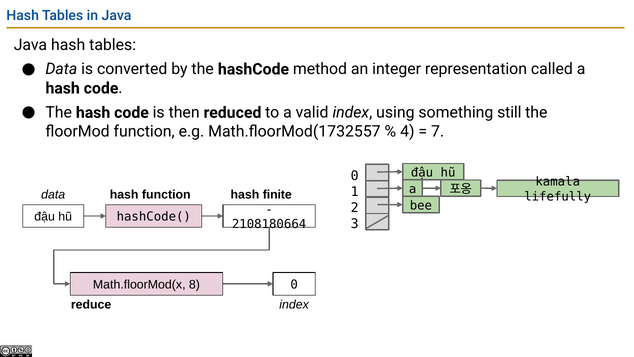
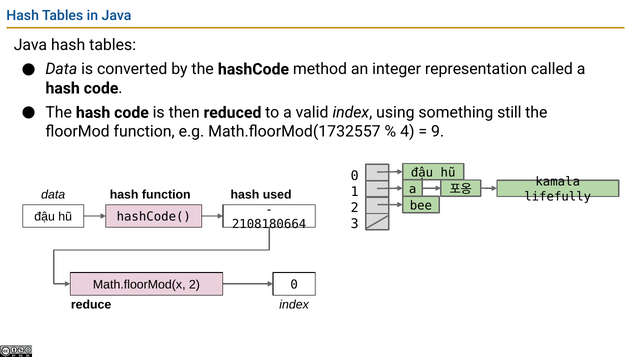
7: 7 -> 9 (438, 132)
finite: finite -> used (277, 194)
Math.floorMod(x 8: 8 -> 2 (194, 284)
